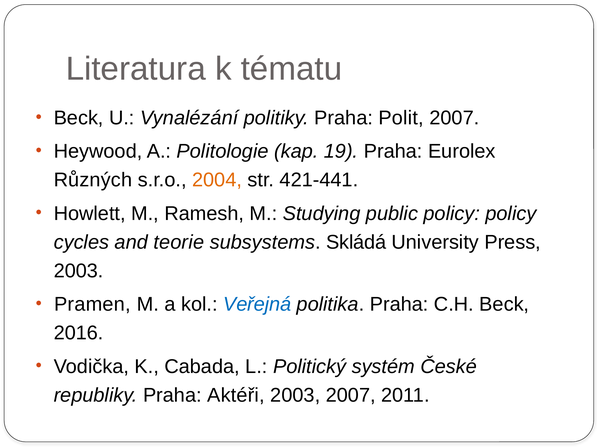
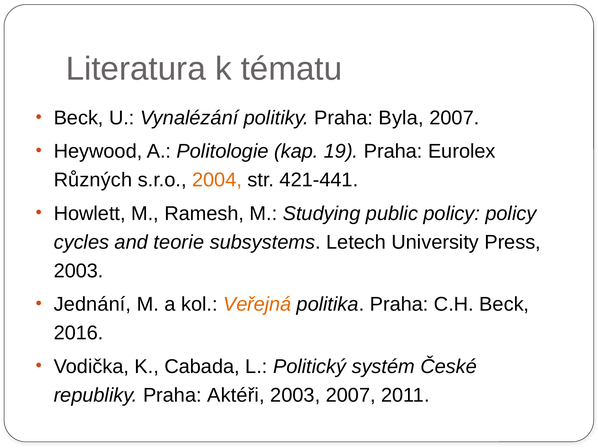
Polit: Polit -> Byla (401, 118)
Skládá: Skládá -> Letech (356, 242)
Pramen: Pramen -> Jednání (92, 305)
Veřejná colour: blue -> orange (257, 305)
